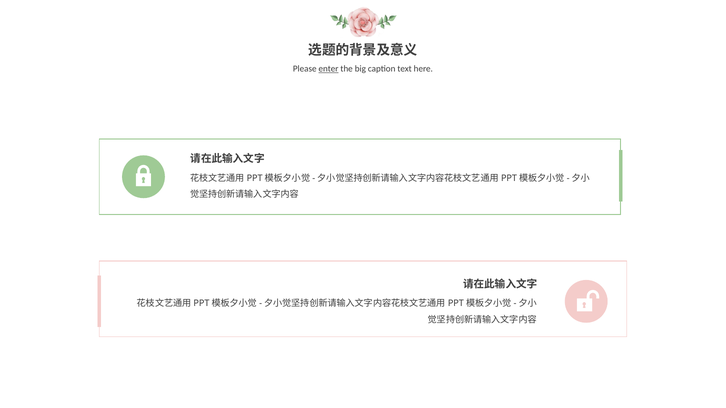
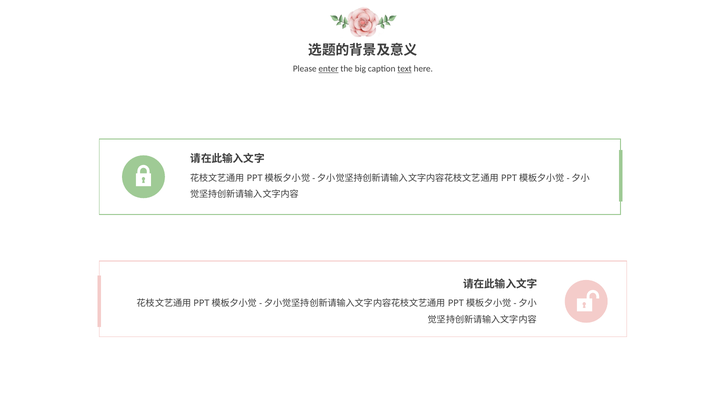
text underline: none -> present (405, 69)
